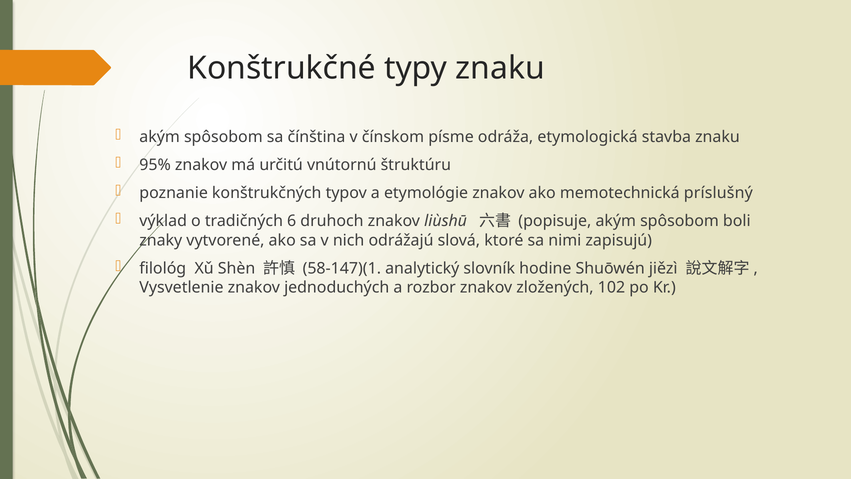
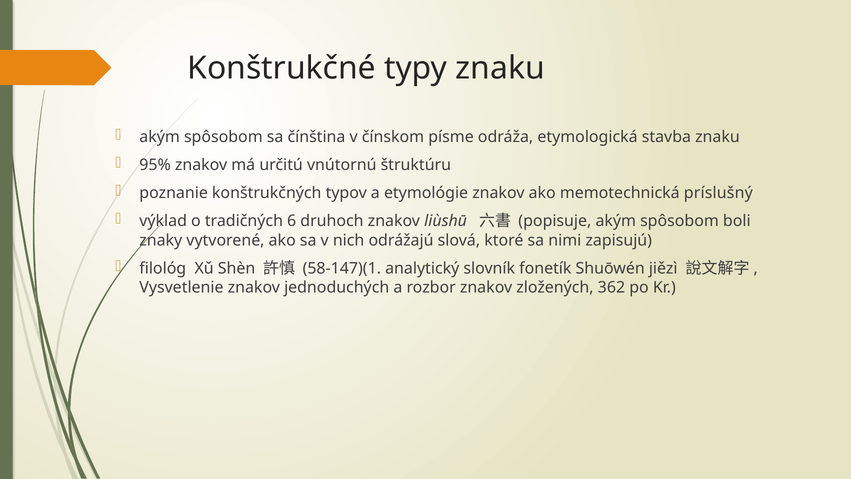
hodine: hodine -> fonetík (545, 268)
102: 102 -> 362 (611, 287)
